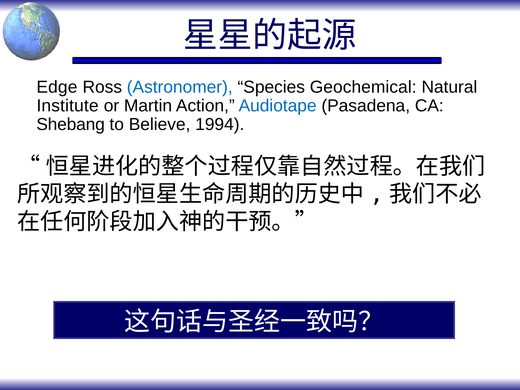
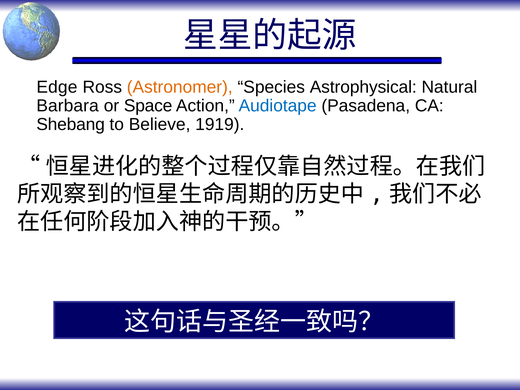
Astronomer colour: blue -> orange (180, 87)
Geochemical: Geochemical -> Astrophysical (363, 87)
Institute: Institute -> Barbara (68, 106)
Martin: Martin -> Space (148, 106)
1994: 1994 -> 1919 (220, 124)
